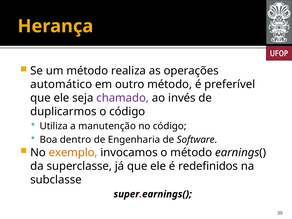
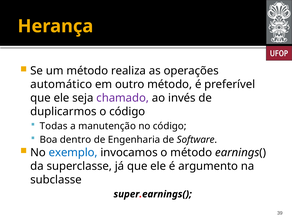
Utiliza: Utiliza -> Todas (54, 126)
exemplo colour: orange -> blue (73, 152)
redefinidos: redefinidos -> argumento (208, 166)
